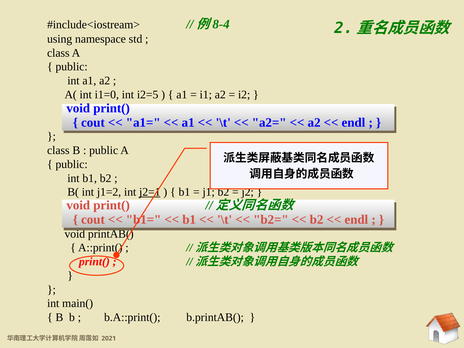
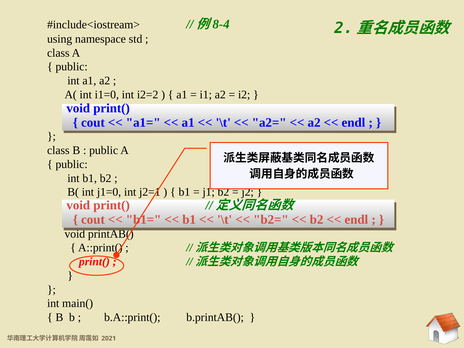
i2=5: i2=5 -> i2=2 (148, 95)
j1=2: j1=2 -> j1=0 (109, 192)
j2=1 underline: present -> none (150, 192)
